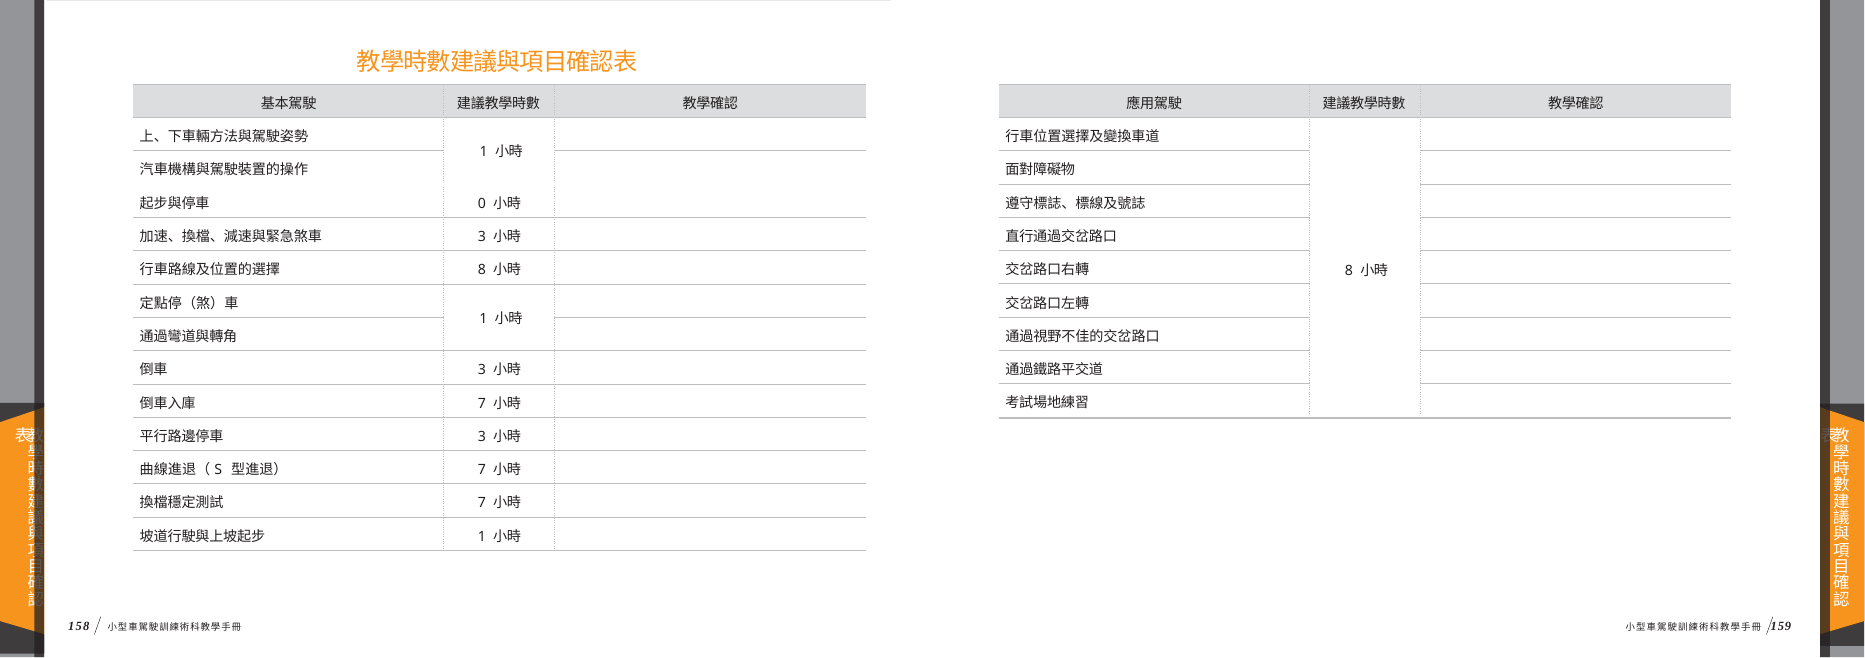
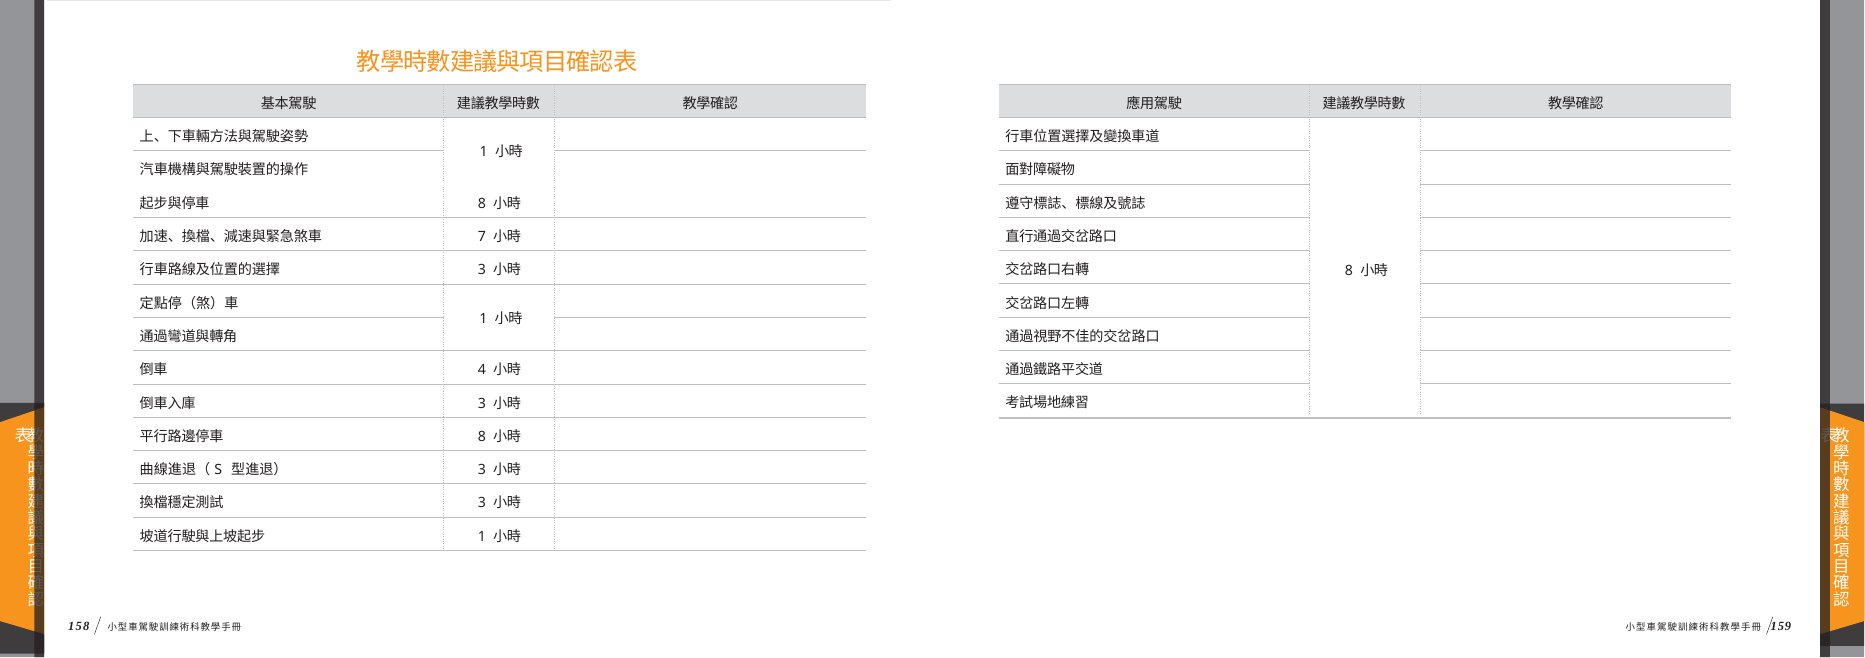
0: 0 -> 8 (482, 204)
3: 3 -> 7 (482, 237)
8: 8 -> 3 (482, 270)
3: 3 -> 4 (482, 370)
7: 7 -> 3 (482, 403)
3: 3 -> 8 (482, 437)
7: 7 -> 3 (482, 470)
7: 7 -> 3 (482, 503)
